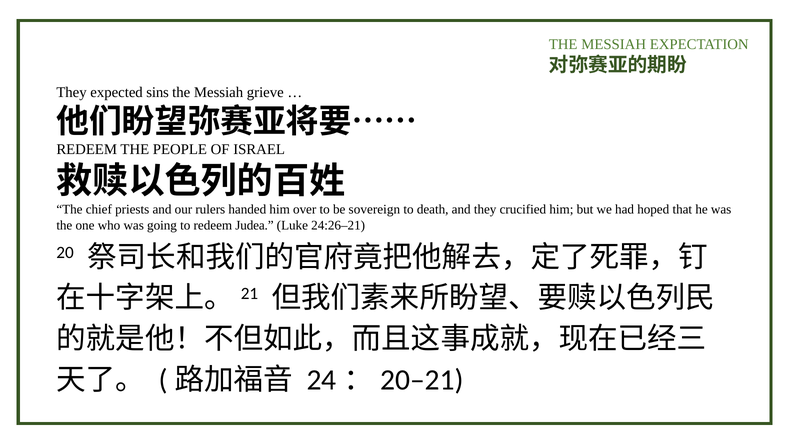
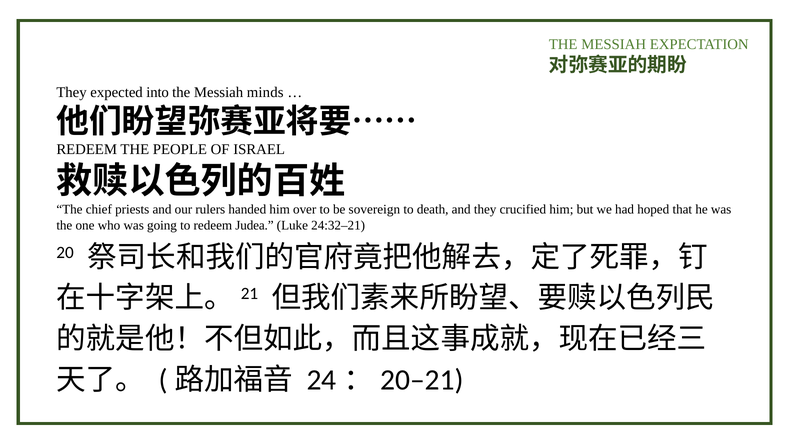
sins: sins -> into (158, 92)
grieve: grieve -> minds (265, 92)
24:26–21: 24:26–21 -> 24:32–21 (338, 225)
